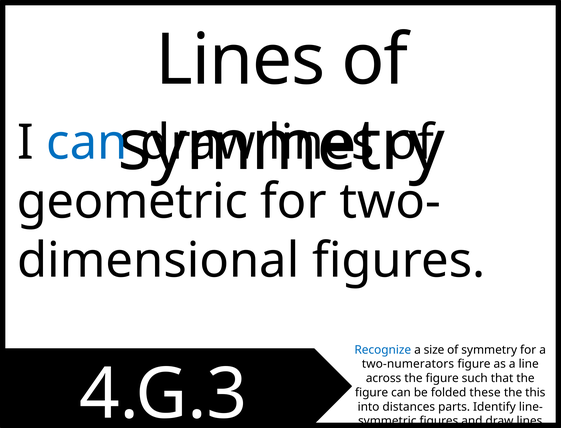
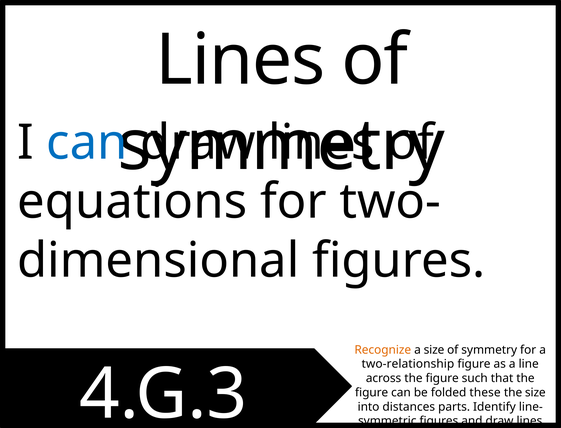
geometric: geometric -> equations (132, 201)
Recognize colour: blue -> orange (383, 349)
two-numerators: two-numerators -> two-relationship (408, 364)
the this: this -> size (535, 392)
